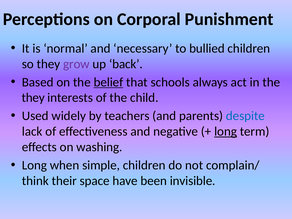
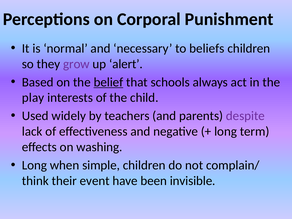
bullied: bullied -> beliefs (207, 48)
back: back -> alert (126, 64)
they: they -> play (33, 98)
despite colour: blue -> purple (245, 116)
long underline: present -> none (226, 131)
space: space -> event (95, 181)
